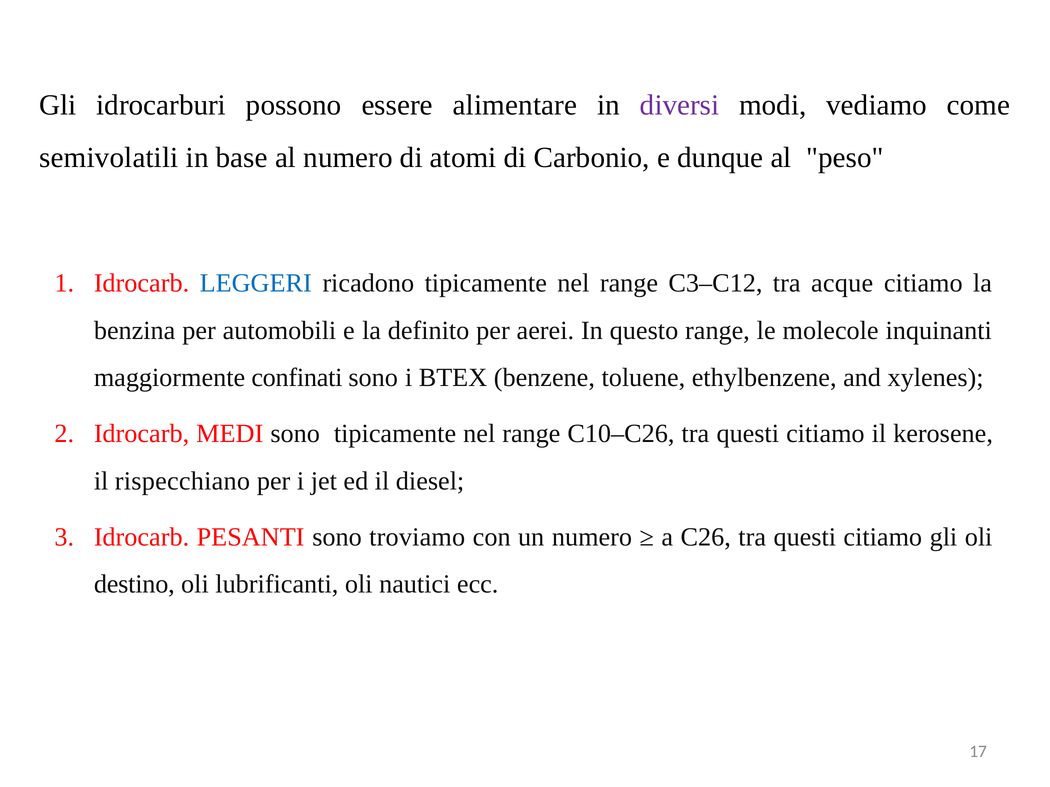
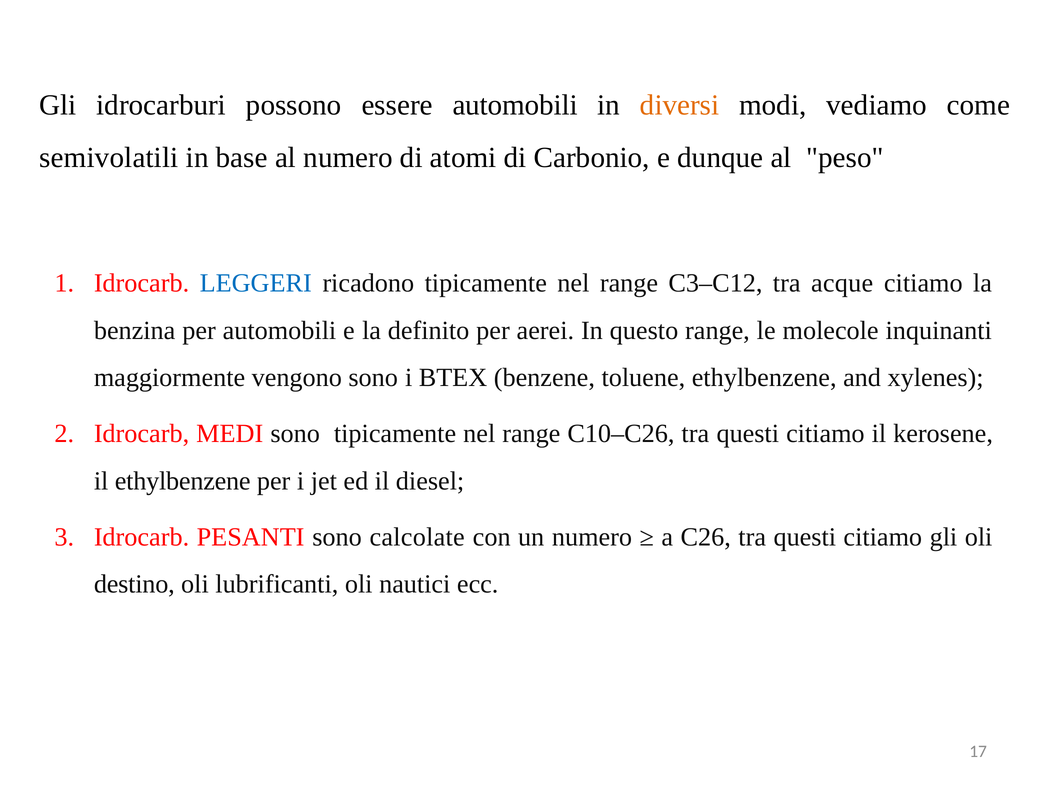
essere alimentare: alimentare -> automobili (515, 105)
diversi colour: purple -> orange (680, 105)
confinati: confinati -> vengono (297, 378)
il rispecchiano: rispecchiano -> ethylbenzene (183, 481)
troviamo: troviamo -> calcolate (417, 537)
